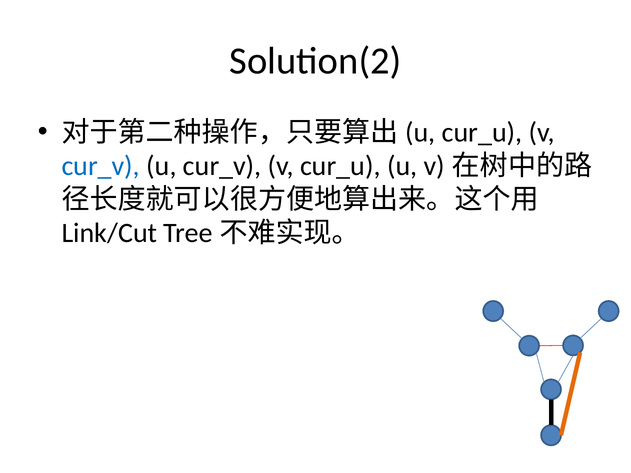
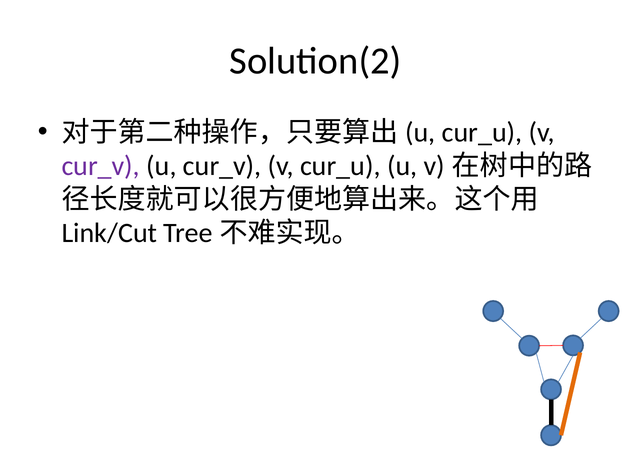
cur_v colour: blue -> purple (101, 166)
